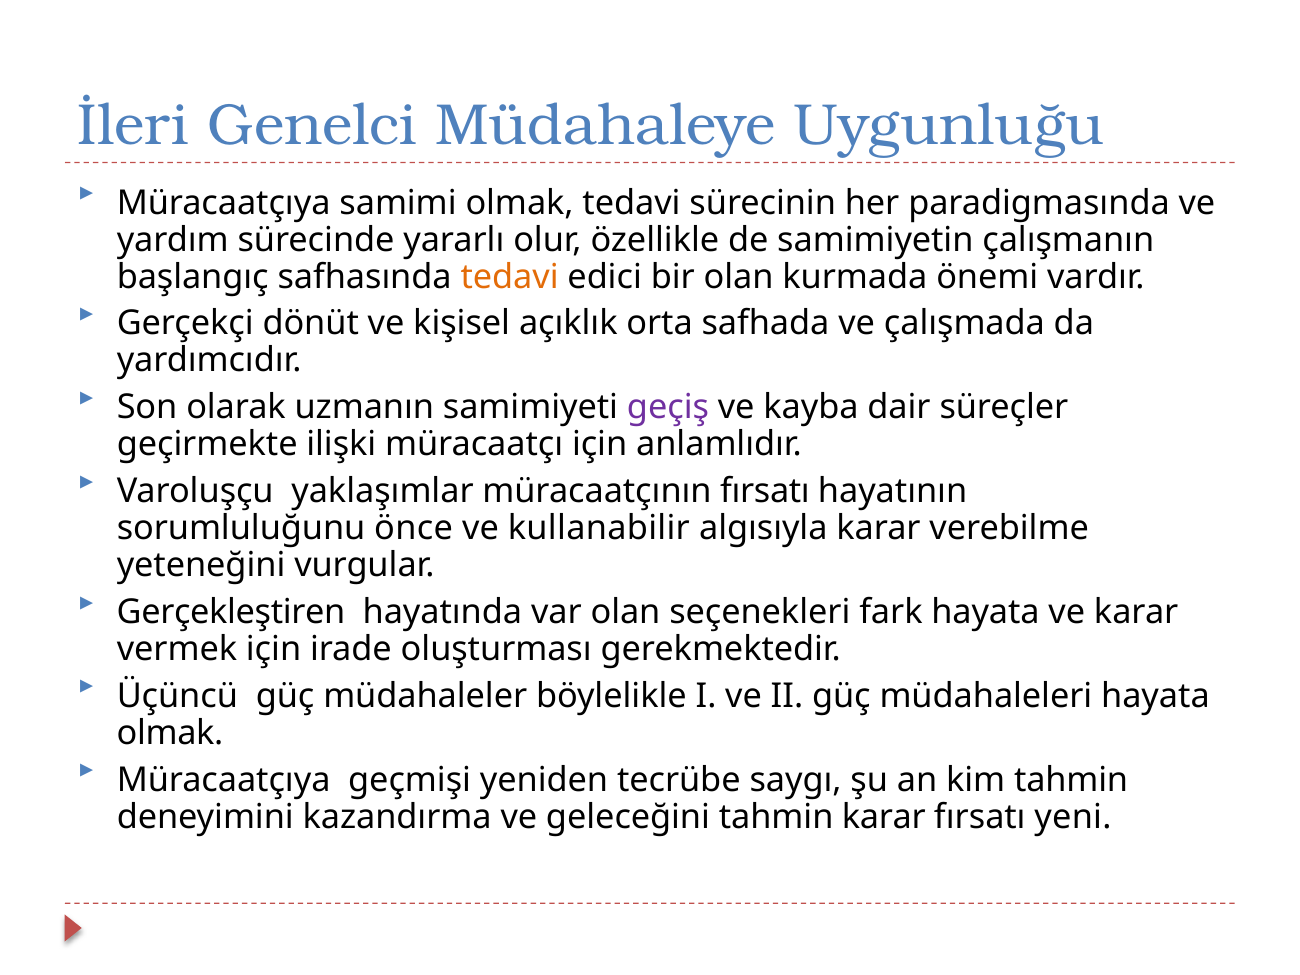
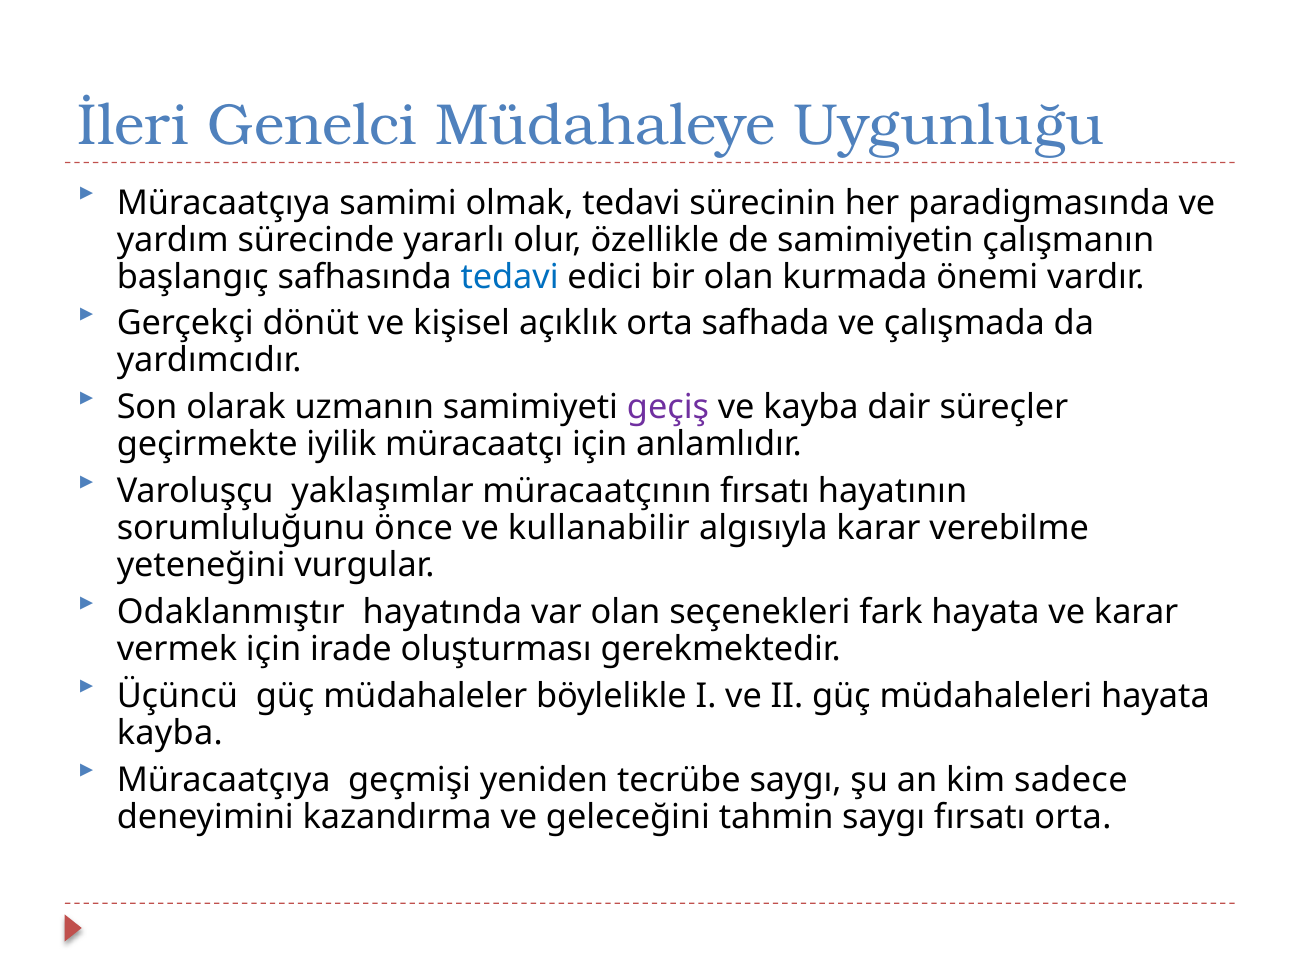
tedavi colour: orange -> blue (510, 277)
ilişki: ilişki -> iyilik (341, 445)
Gerçekleştiren: Gerçekleştiren -> Odaklanmıştır (231, 612)
olmak: olmak -> kayba (170, 733)
kim tahmin: tahmin -> sadece (1071, 780)
tahmin karar: karar -> saygı (884, 817)
fırsatı yeni: yeni -> orta (1073, 817)
